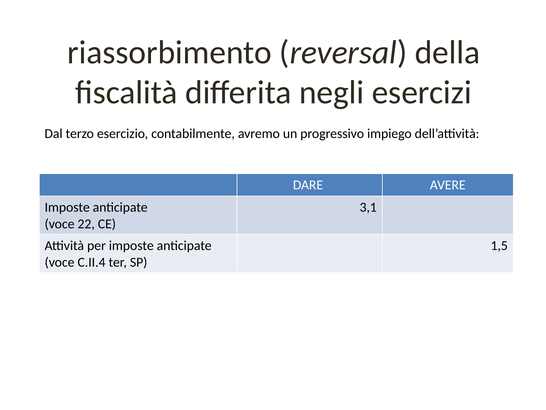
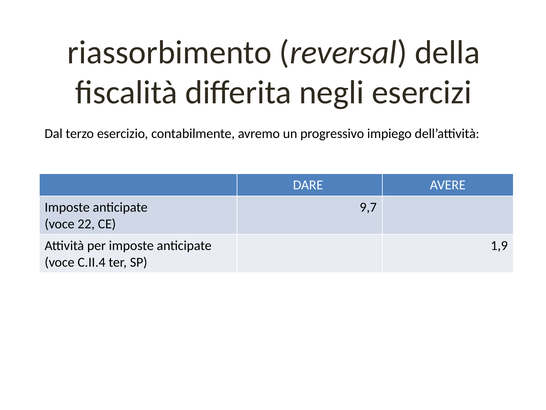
3,1: 3,1 -> 9,7 (368, 207)
1,5: 1,5 -> 1,9 (499, 245)
